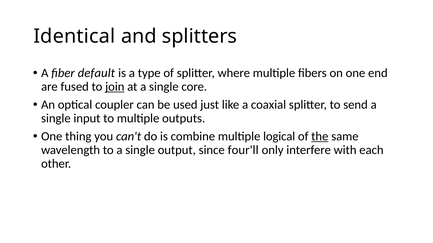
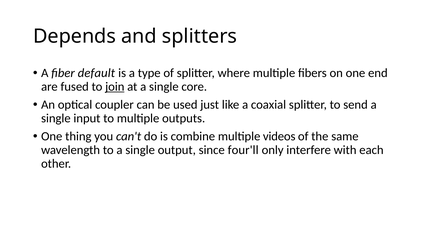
Identical: Identical -> Depends (75, 36)
logical: logical -> videos (279, 137)
the underline: present -> none (320, 137)
